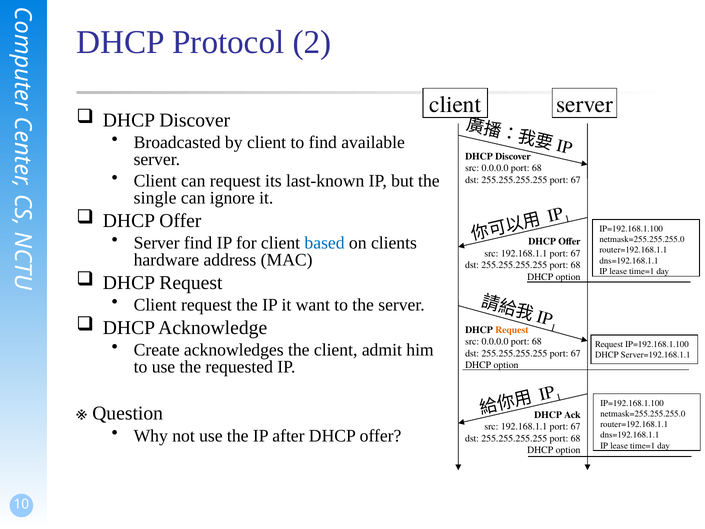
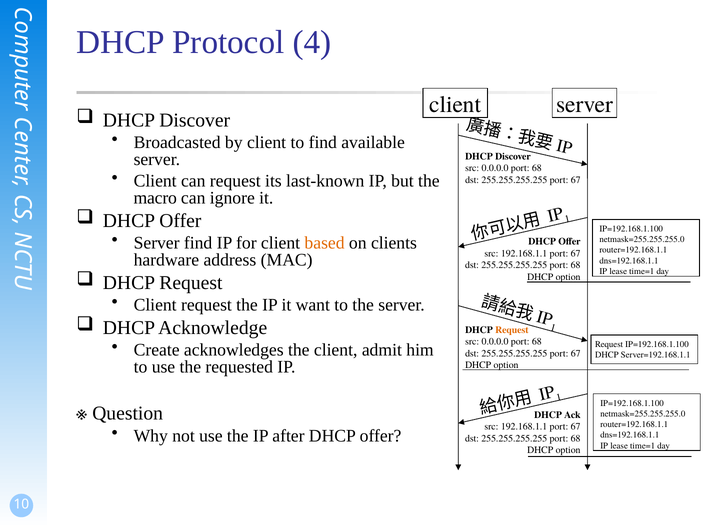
2: 2 -> 4 (312, 42)
single: single -> macro (155, 198)
based colour: blue -> orange (325, 243)
